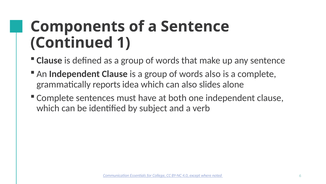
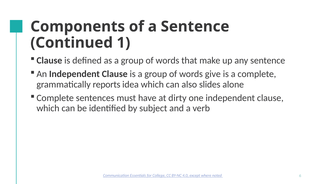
words also: also -> give (213, 74)
both: both -> dirty (177, 98)
